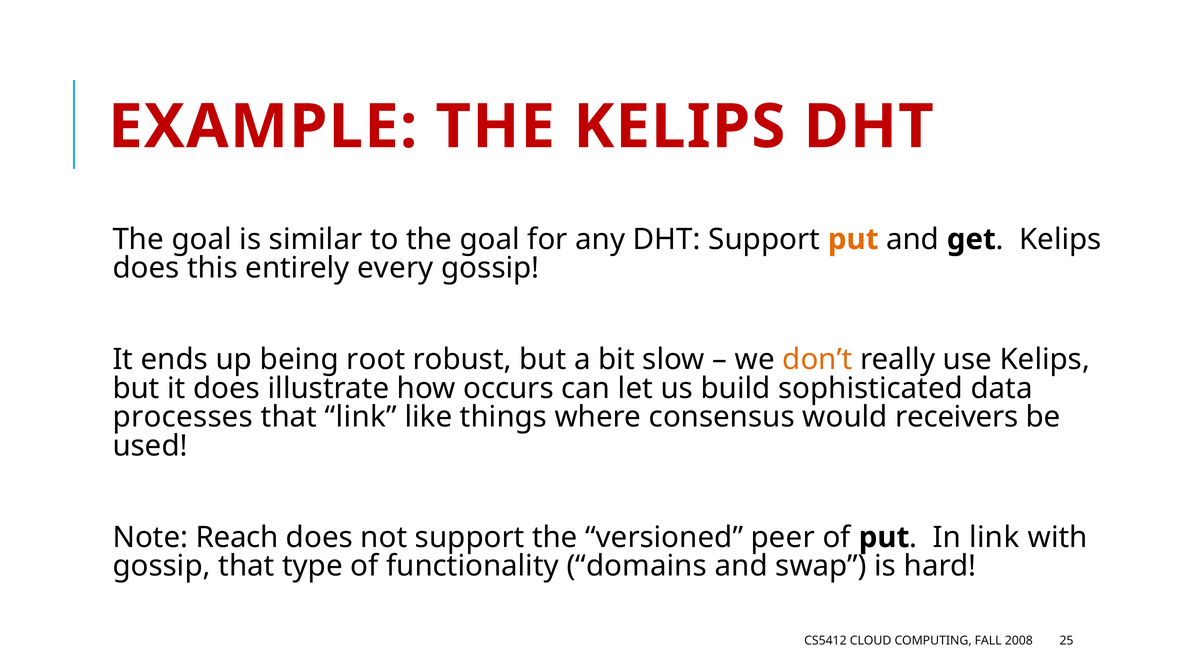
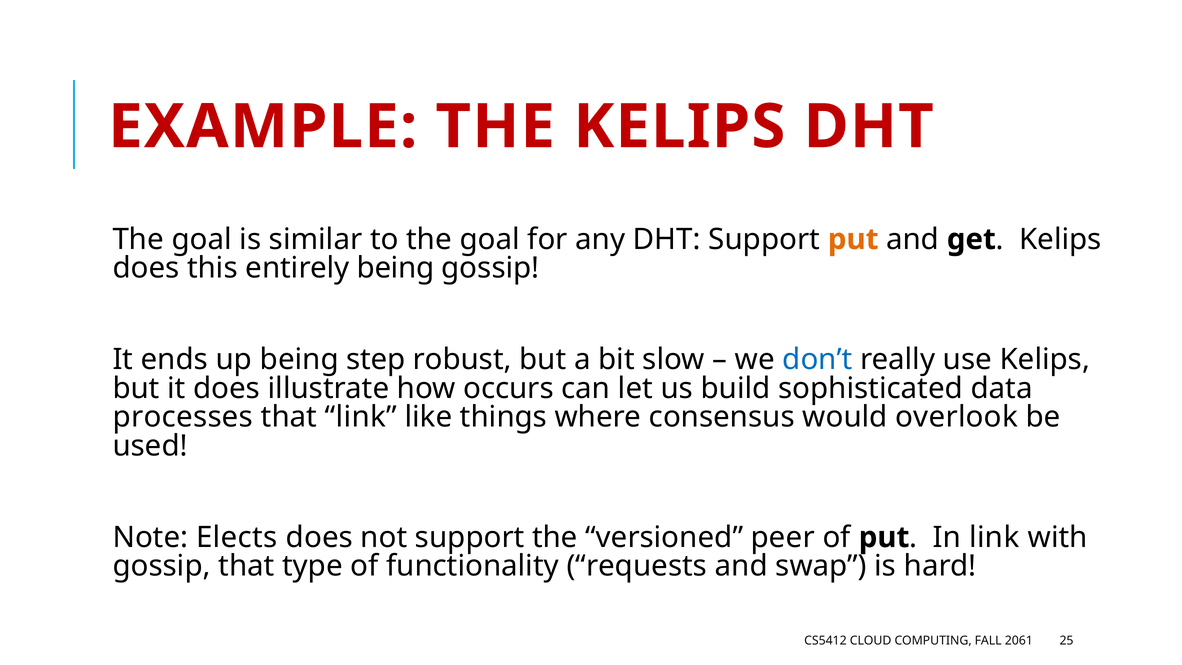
entirely every: every -> being (396, 268)
root: root -> step (376, 360)
don’t colour: orange -> blue (817, 360)
receivers: receivers -> overlook (957, 417)
Reach: Reach -> Elects (237, 537)
domains: domains -> requests (637, 566)
2008: 2008 -> 2061 (1019, 640)
